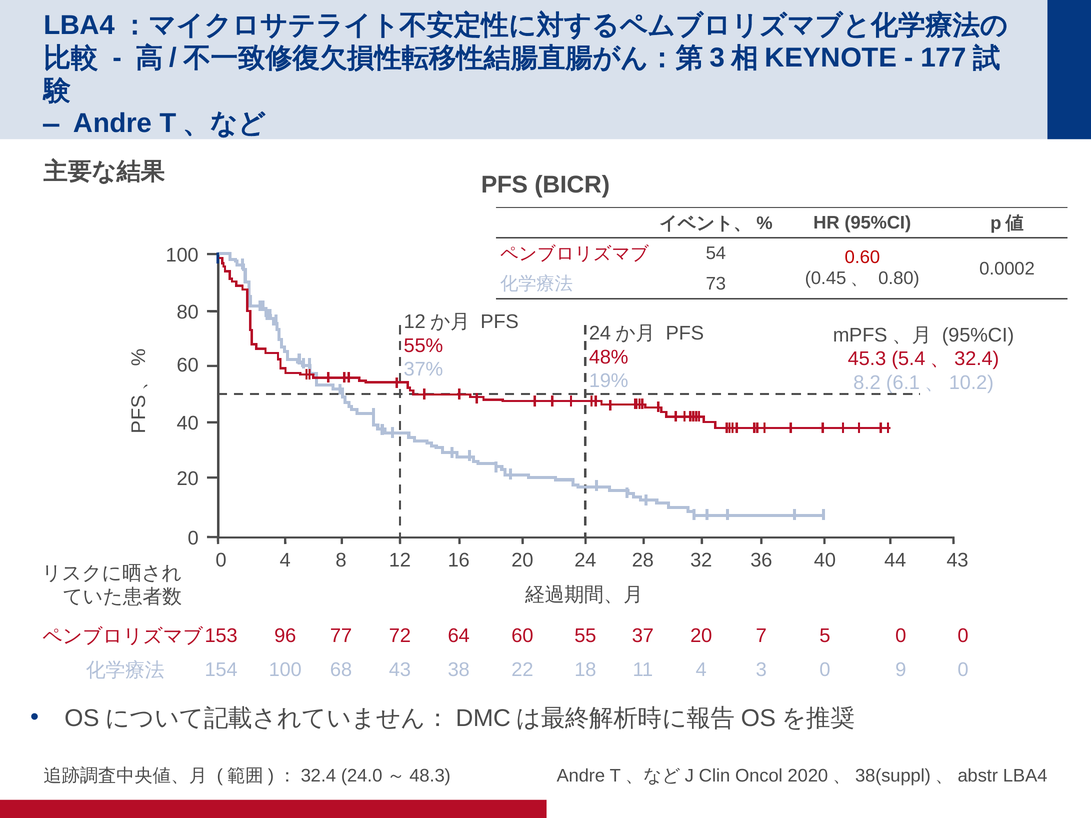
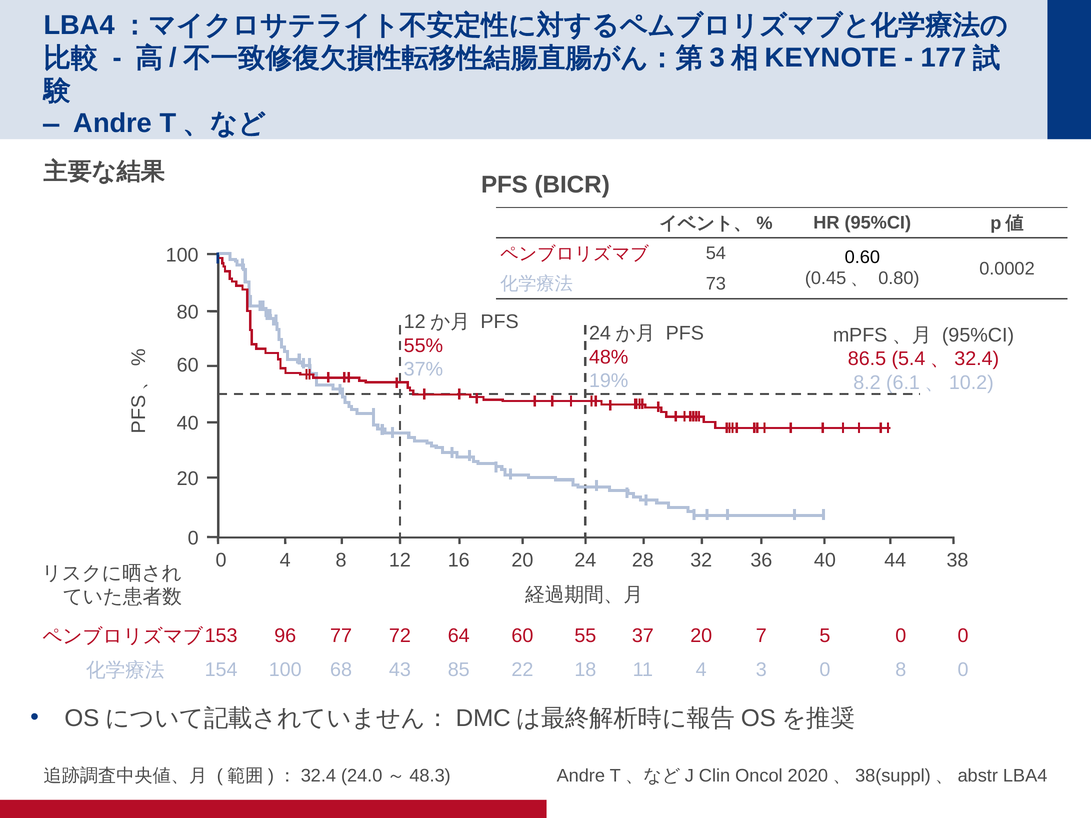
0.60 colour: red -> black (862, 257)
45.3: 45.3 -> 86.5 (867, 359)
44 43: 43 -> 38 (958, 561)
38: 38 -> 85 (459, 670)
0 9: 9 -> 8 (901, 670)
